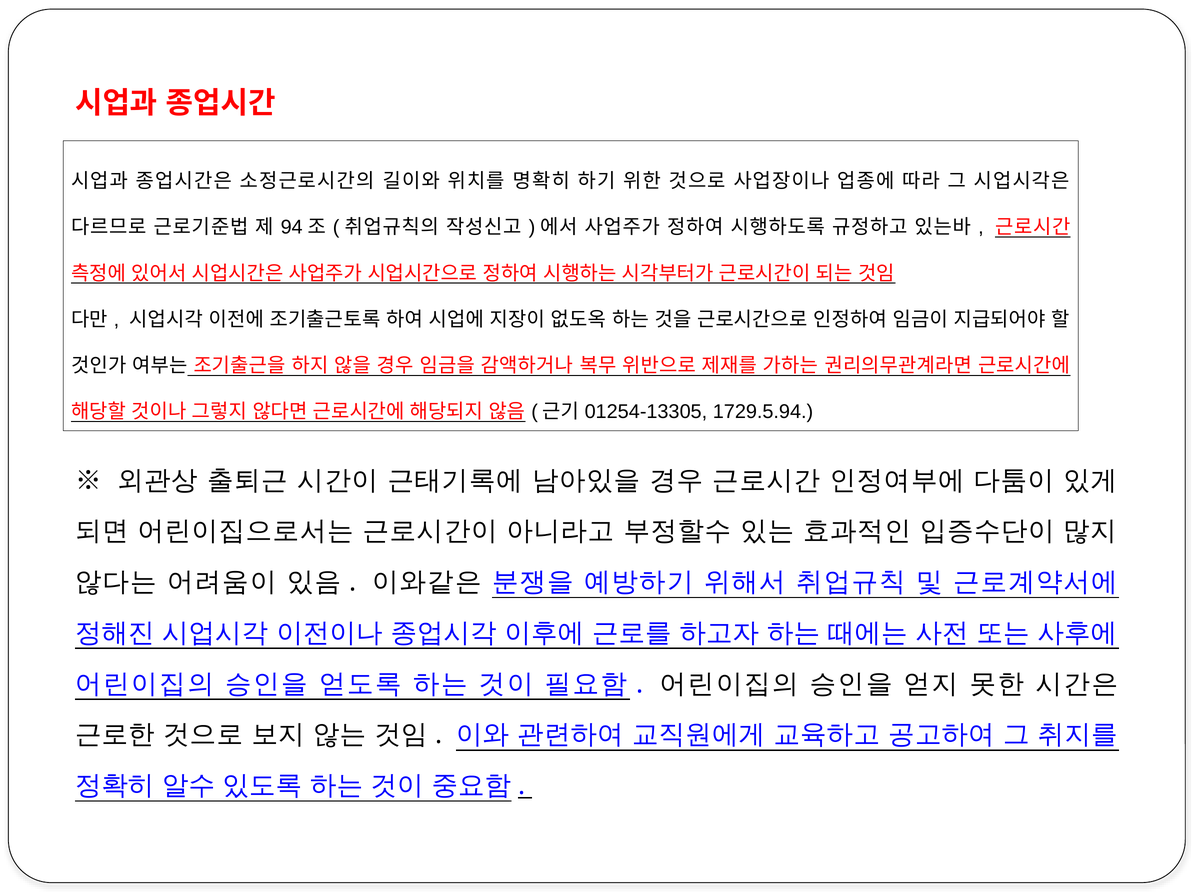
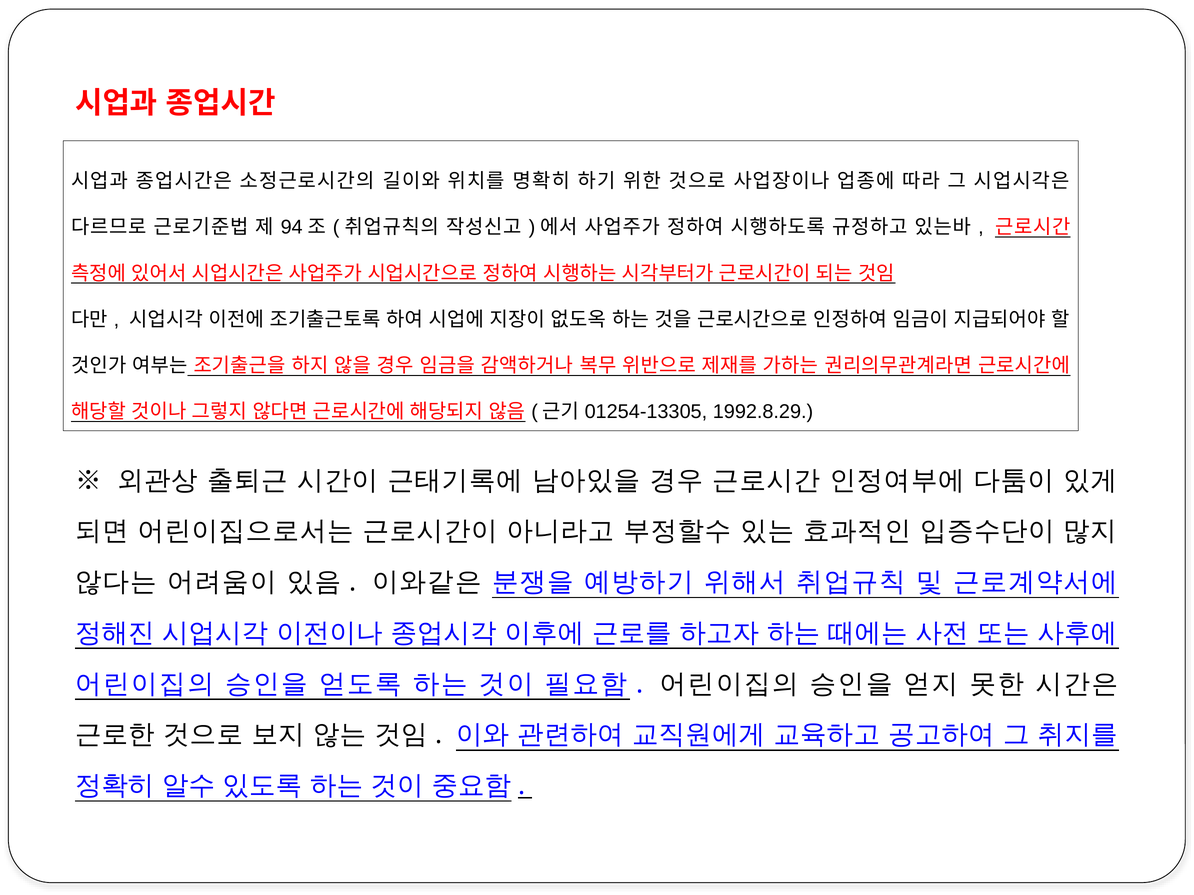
1729.5.94: 1729.5.94 -> 1992.8.29 (763, 412)
